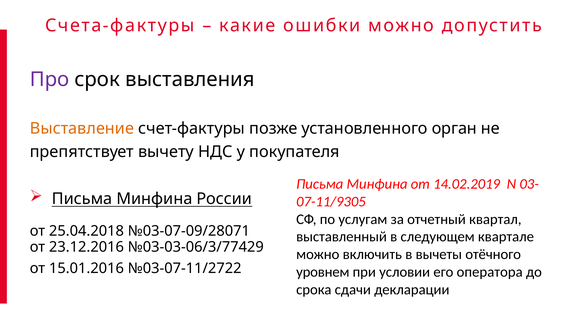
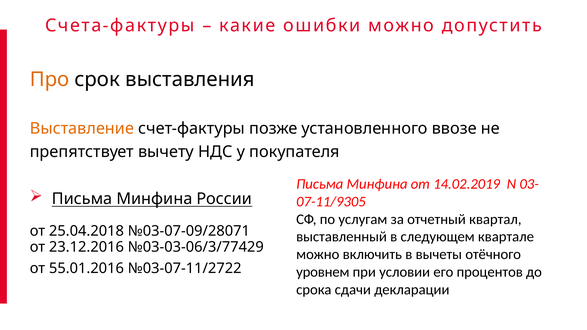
Про colour: purple -> orange (50, 80)
орган: орган -> ввозе (454, 129)
15.01.2016: 15.01.2016 -> 55.01.2016 (86, 268)
оператора: оператора -> процентов (490, 272)
